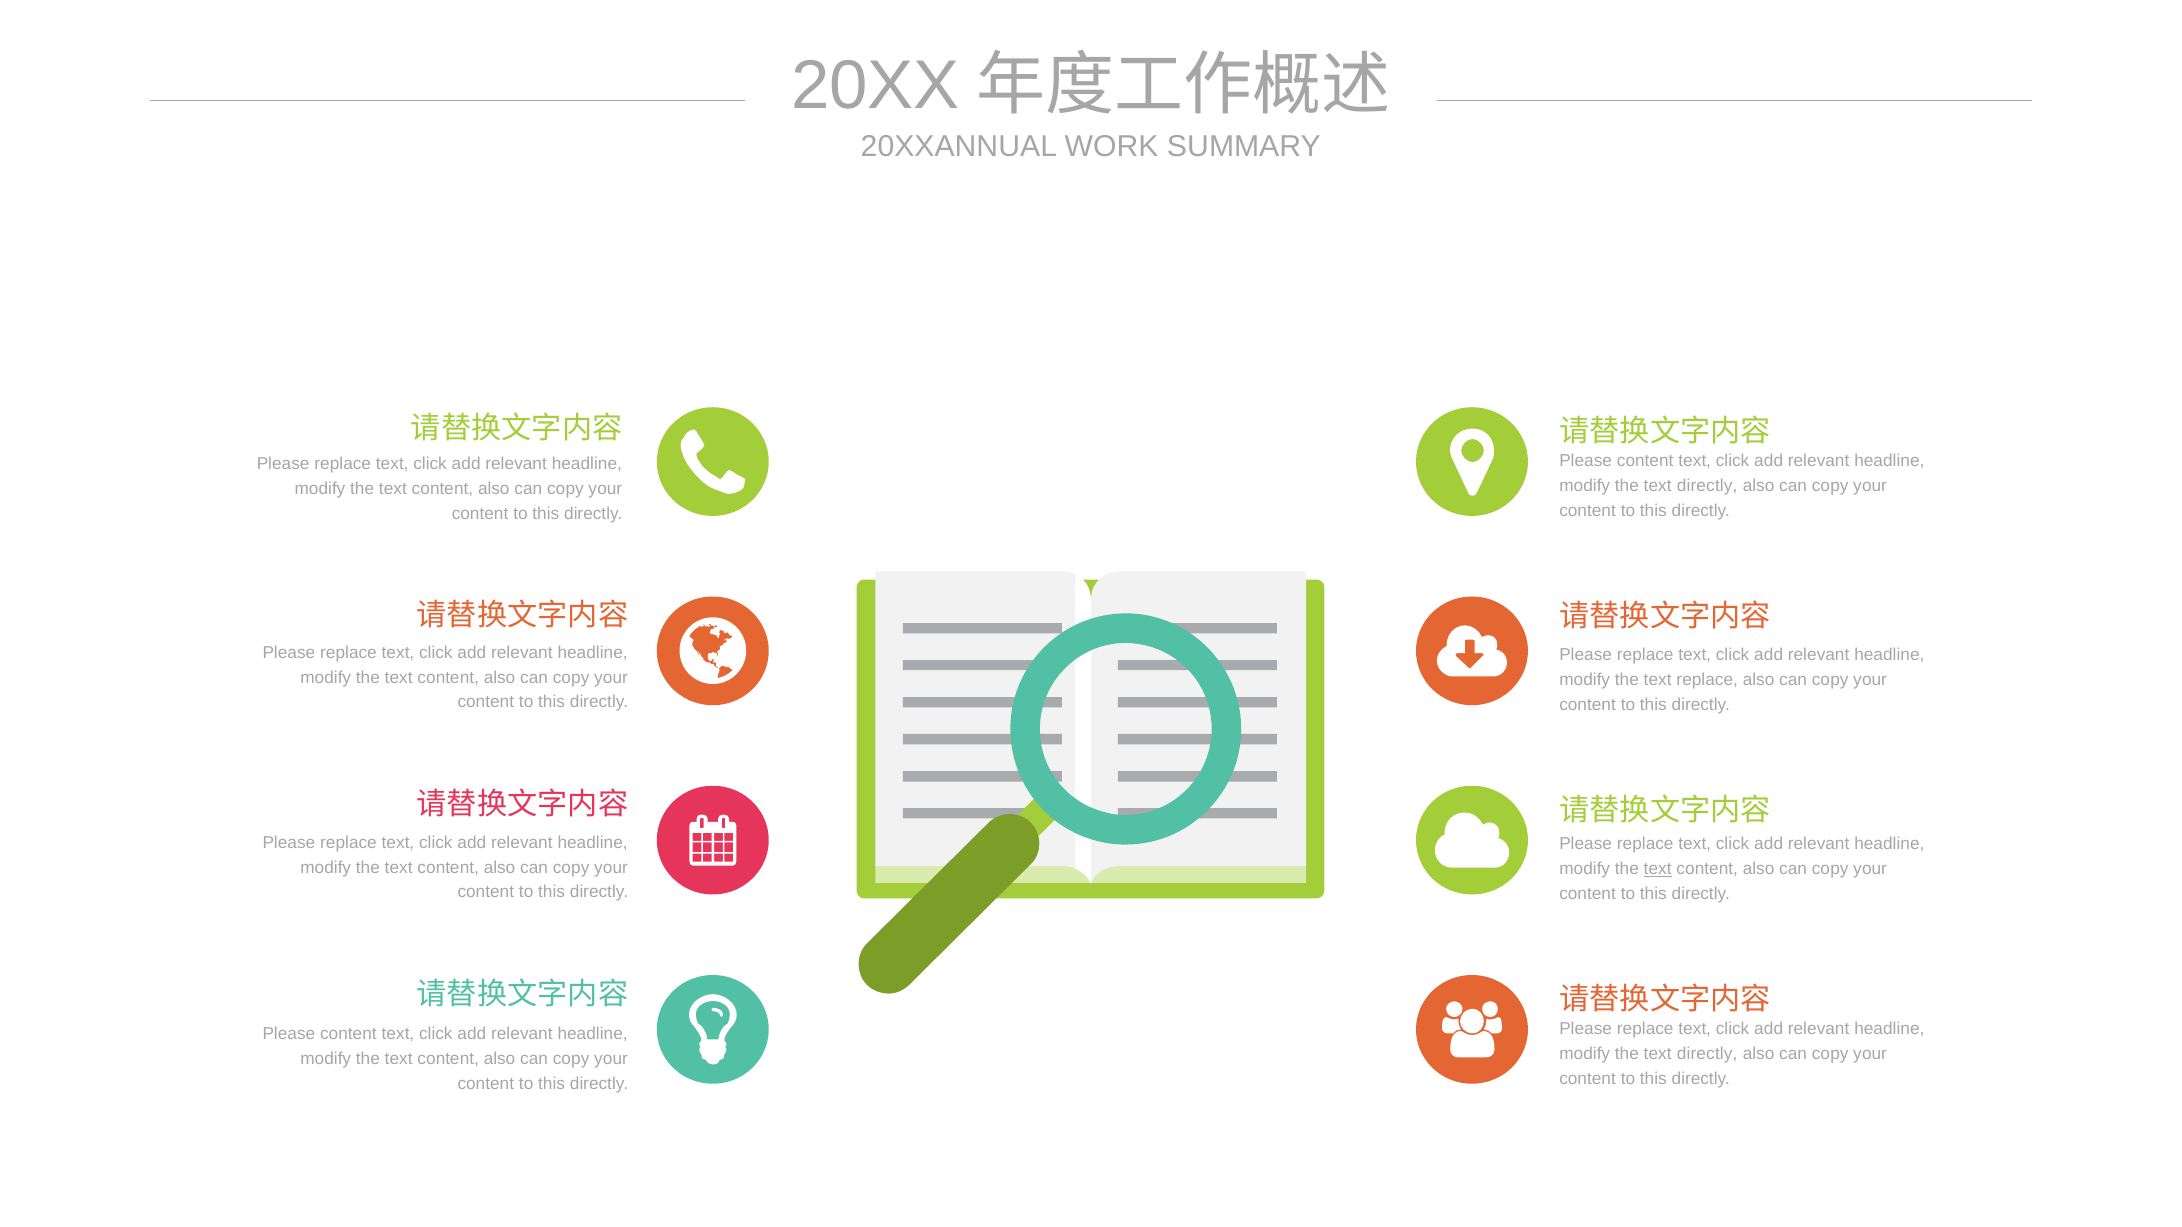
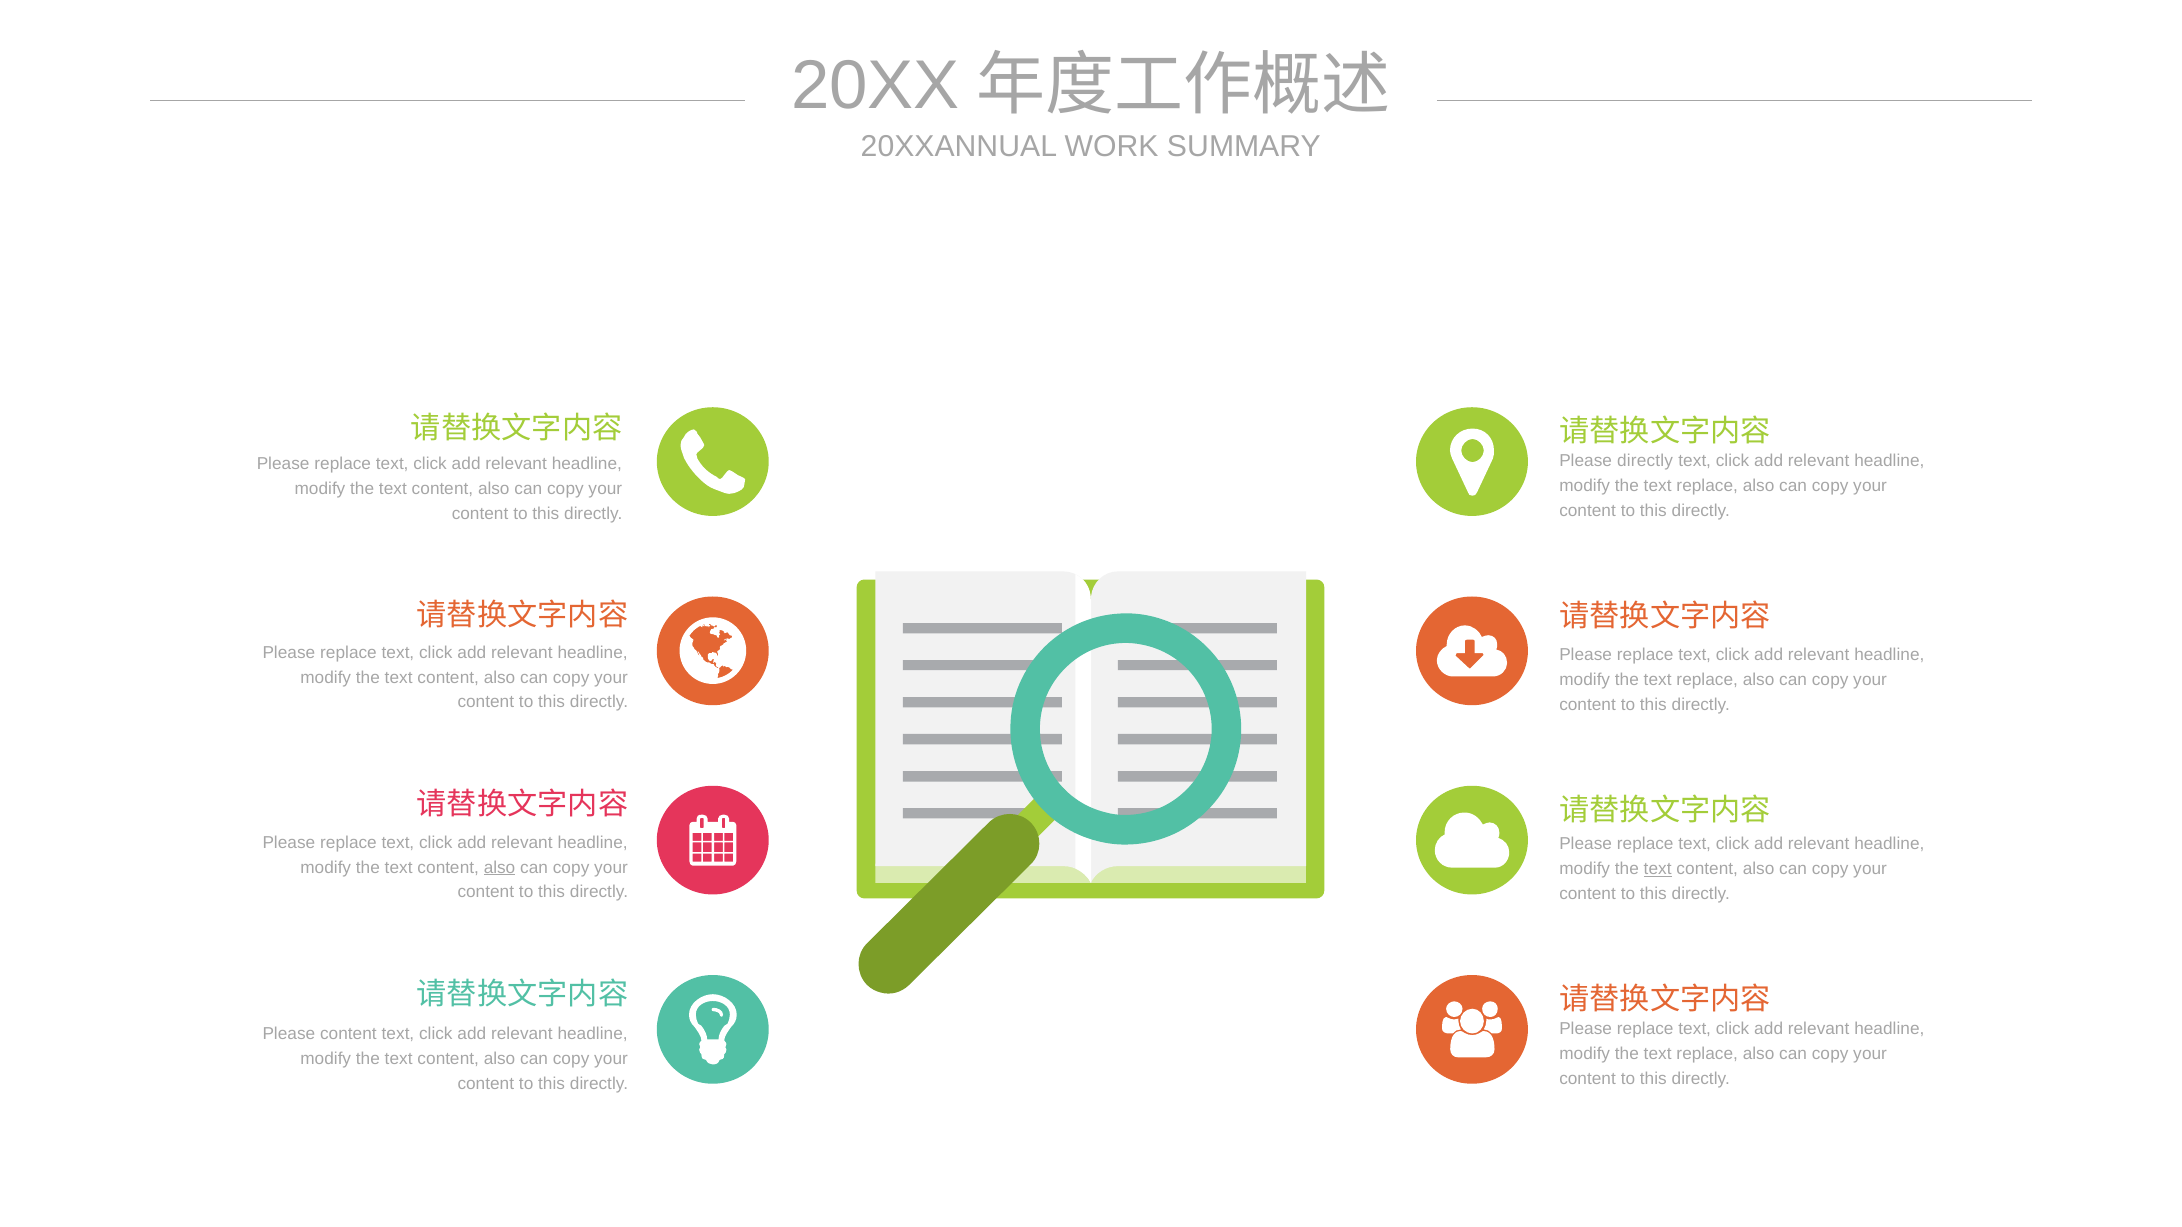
content: content -> directly (1645, 461)
directly: directly -> replace (1707, 486)
also underline: none -> present (500, 868)
directly: directly -> replace (1707, 1054)
